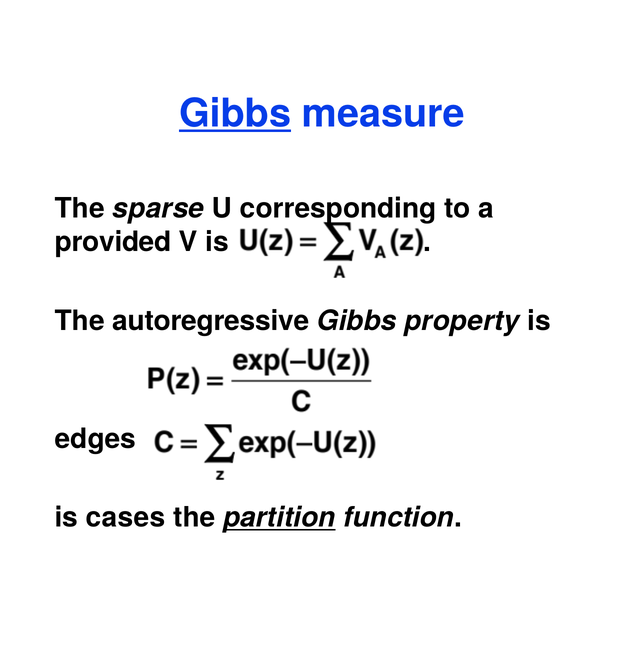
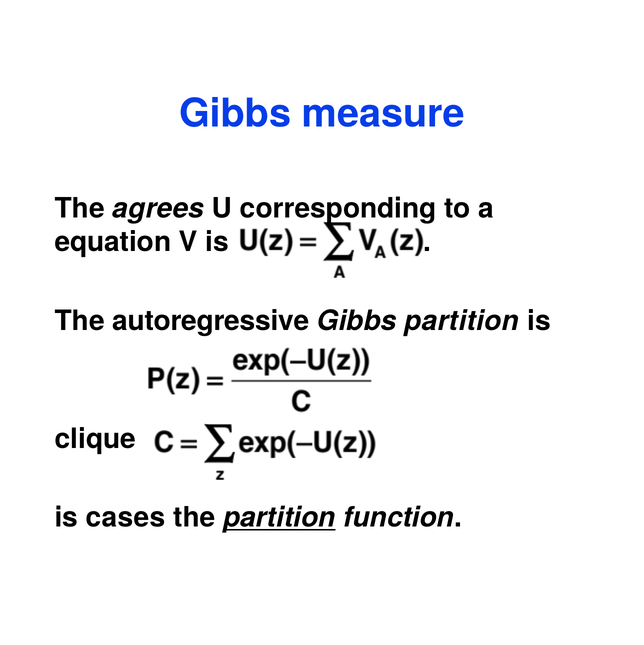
Gibbs underline: present -> none (235, 114)
sparse: sparse -> agrees (158, 208)
provided: provided -> equation (113, 242)
Gibbs property: property -> partition (462, 321)
edges: edges -> clique (95, 439)
